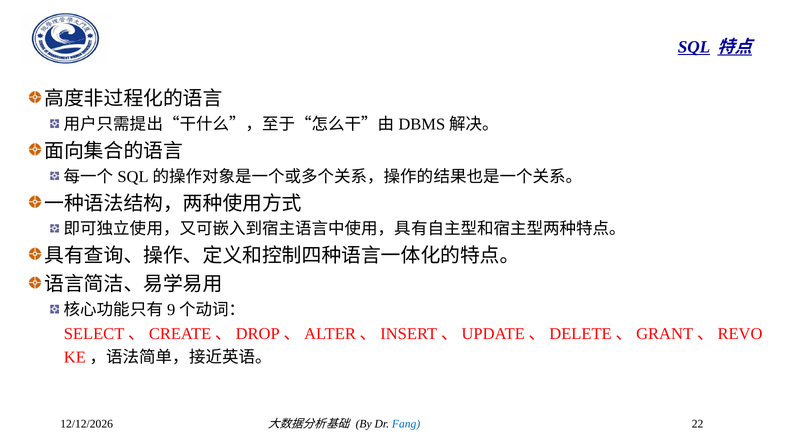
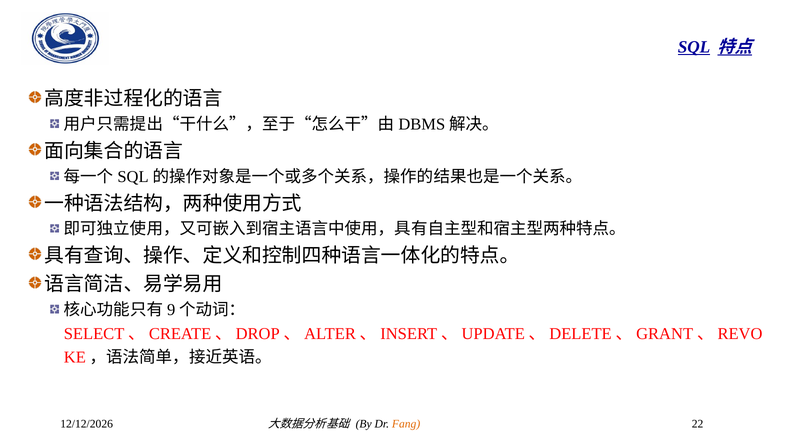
Fang colour: blue -> orange (406, 424)
